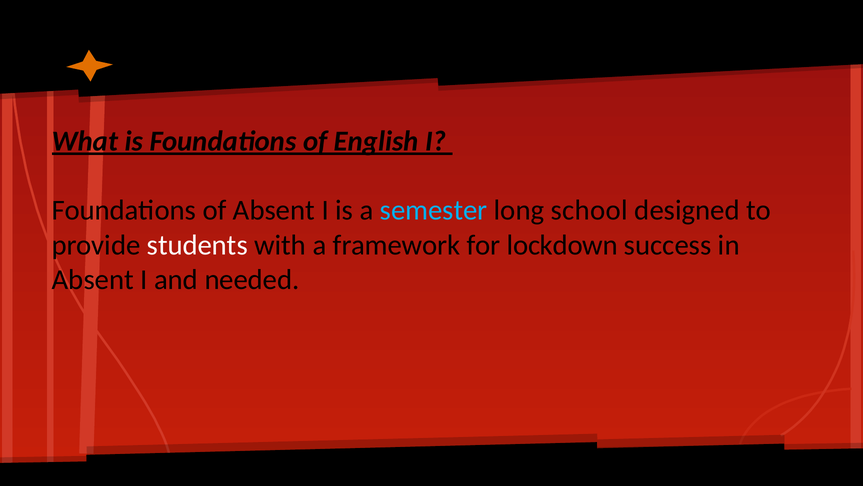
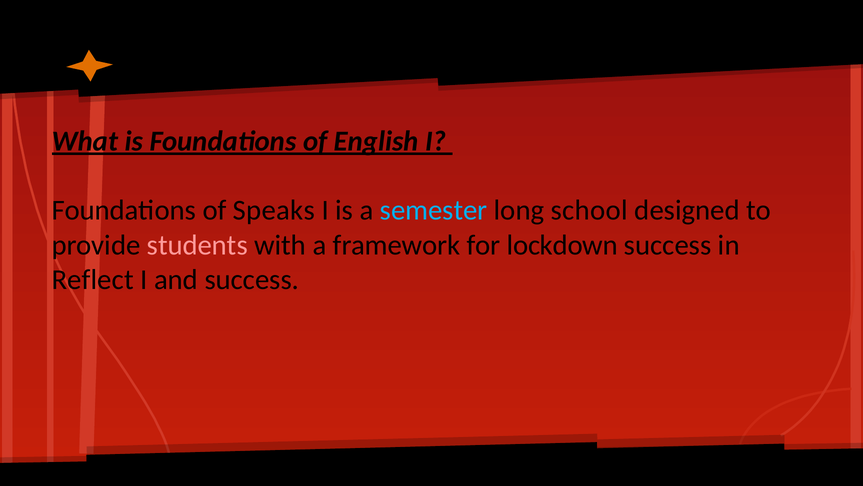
of Absent: Absent -> Speaks (274, 210)
students colour: white -> pink (197, 245)
Absent: Absent -> Reflect (93, 279)
and needed: needed -> success (252, 279)
